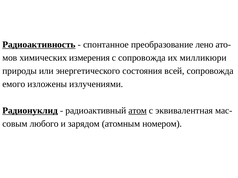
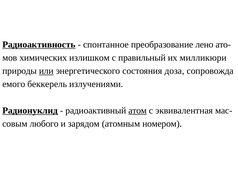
измерения: измерения -> излишком (89, 58)
с сопровожда: сопровожда -> правильный (142, 58)
или underline: none -> present (46, 71)
всей: всей -> доза (174, 71)
изложены: изложены -> беккерель (47, 84)
